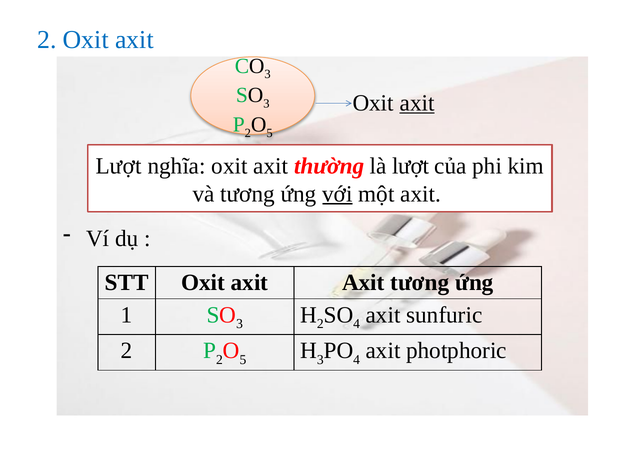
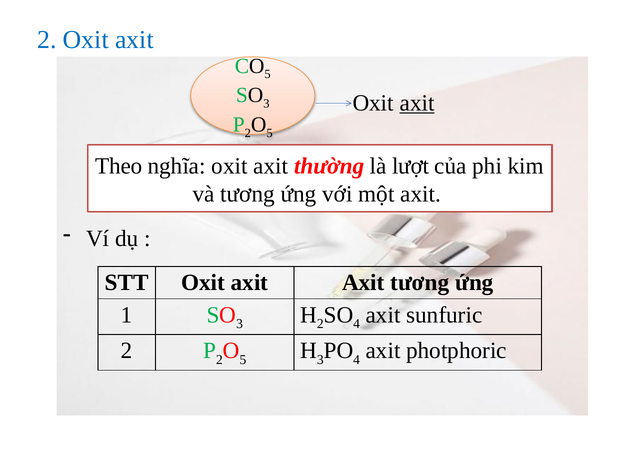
3: 3 -> 5 (268, 74)
Lượt: Lượt -> Theo (119, 166)
với underline: present -> none (337, 194)
